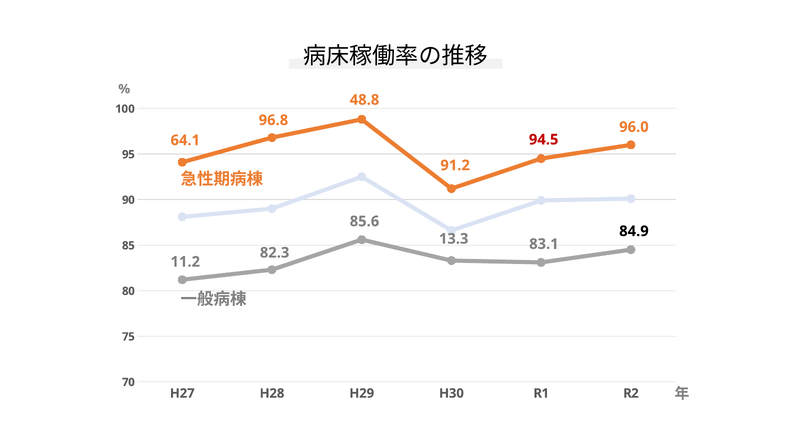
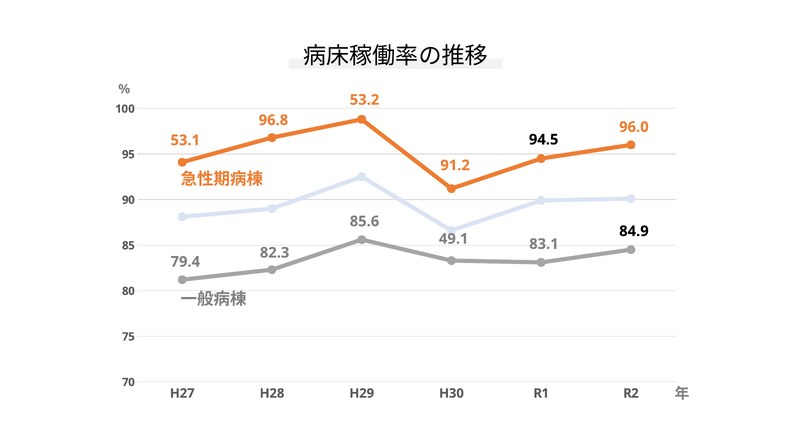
48.8: 48.8 -> 53.2 (365, 100)
94.5 colour: red -> black (544, 140)
64.1: 64.1 -> 53.1 (185, 140)
13.3: 13.3 -> 49.1 (454, 239)
11.2: 11.2 -> 79.4 (185, 262)
